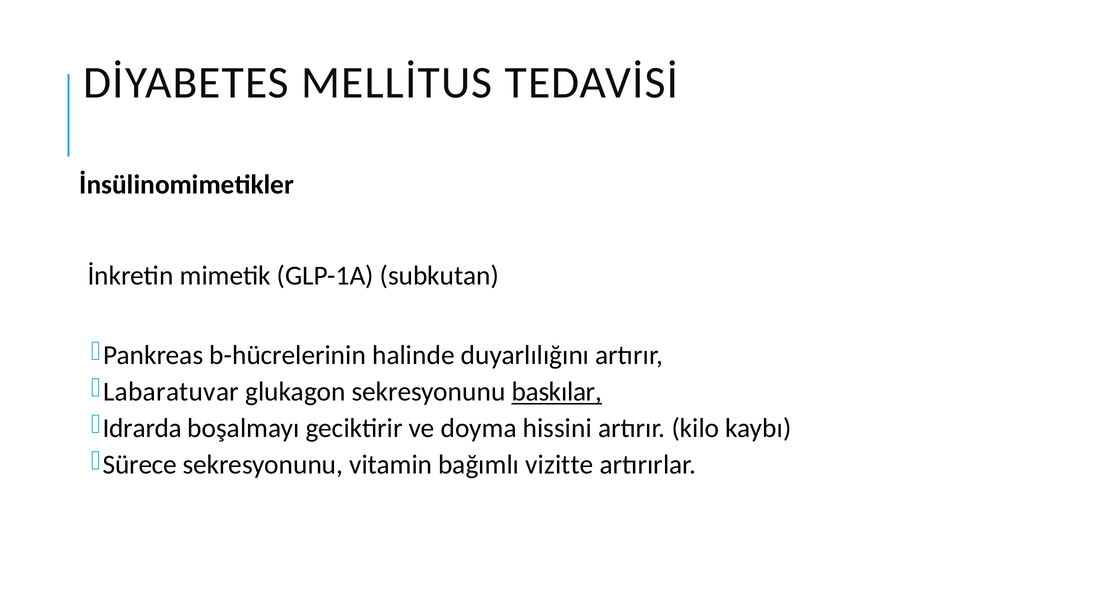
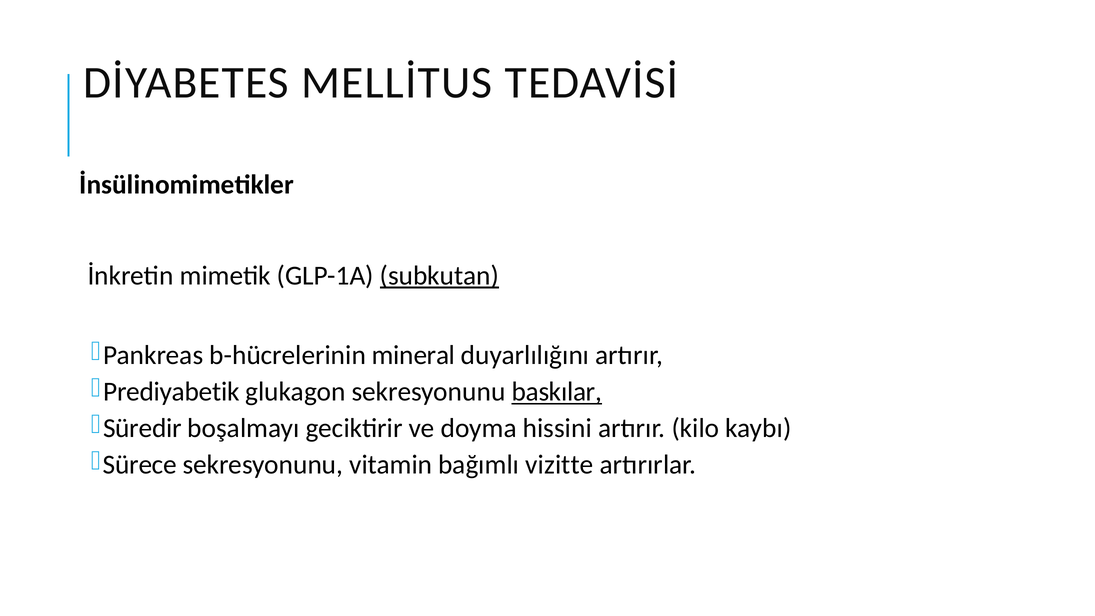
subkutan underline: none -> present (439, 276)
halinde: halinde -> mineral (414, 355)
Labaratuvar: Labaratuvar -> Prediyabetik (171, 392)
Idrarda: Idrarda -> Süredir (142, 428)
